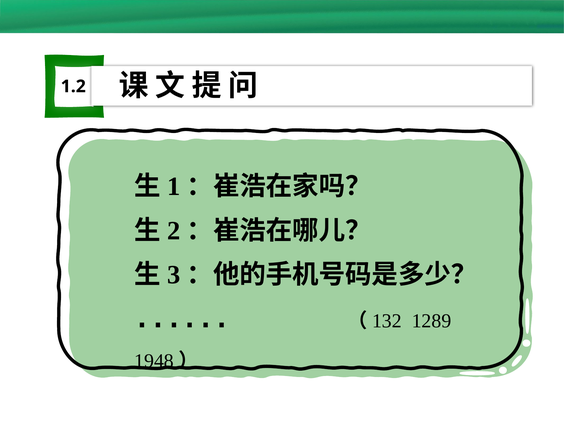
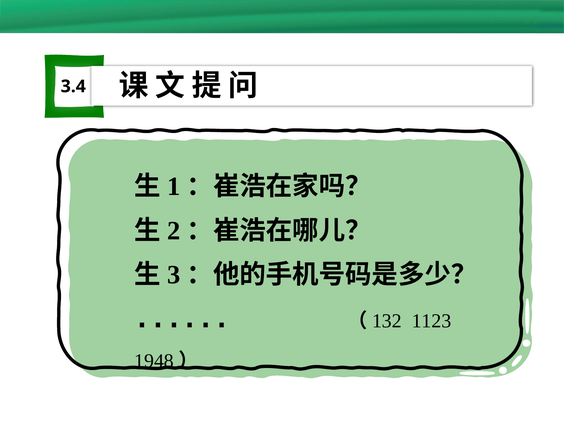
1.2: 1.2 -> 3.4 (73, 86)
1289: 1289 -> 1123 (432, 321)
